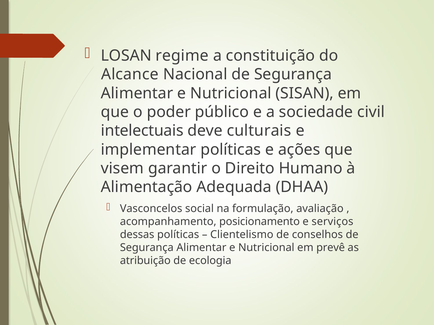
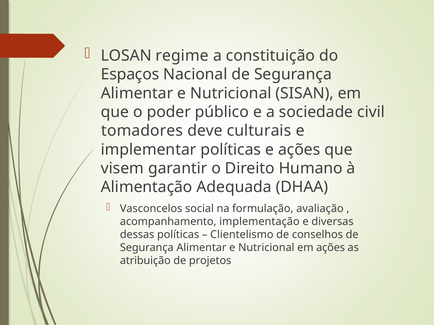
Alcance: Alcance -> Espaços (130, 75)
intelectuais: intelectuais -> tomadores (142, 131)
posicionamento: posicionamento -> implementação (259, 222)
serviços: serviços -> diversas (333, 222)
em prevê: prevê -> ações (331, 248)
ecologia: ecologia -> projetos (210, 261)
